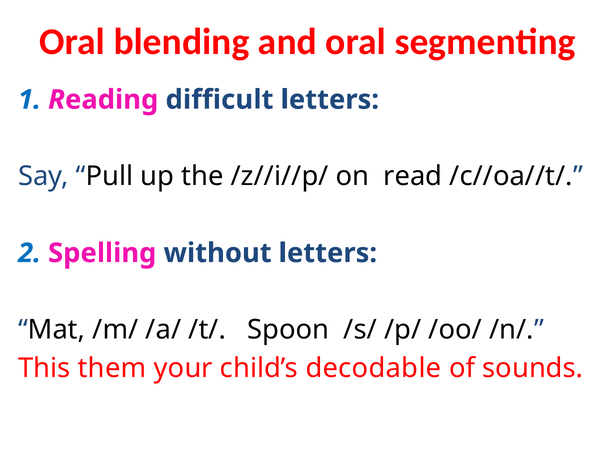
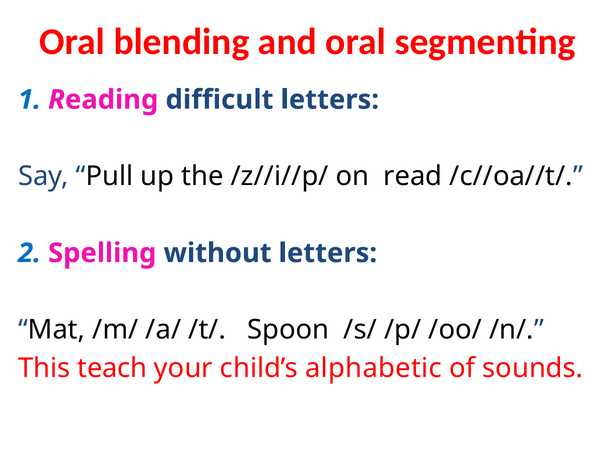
them: them -> teach (112, 368)
decodable: decodable -> alphabetic (373, 368)
